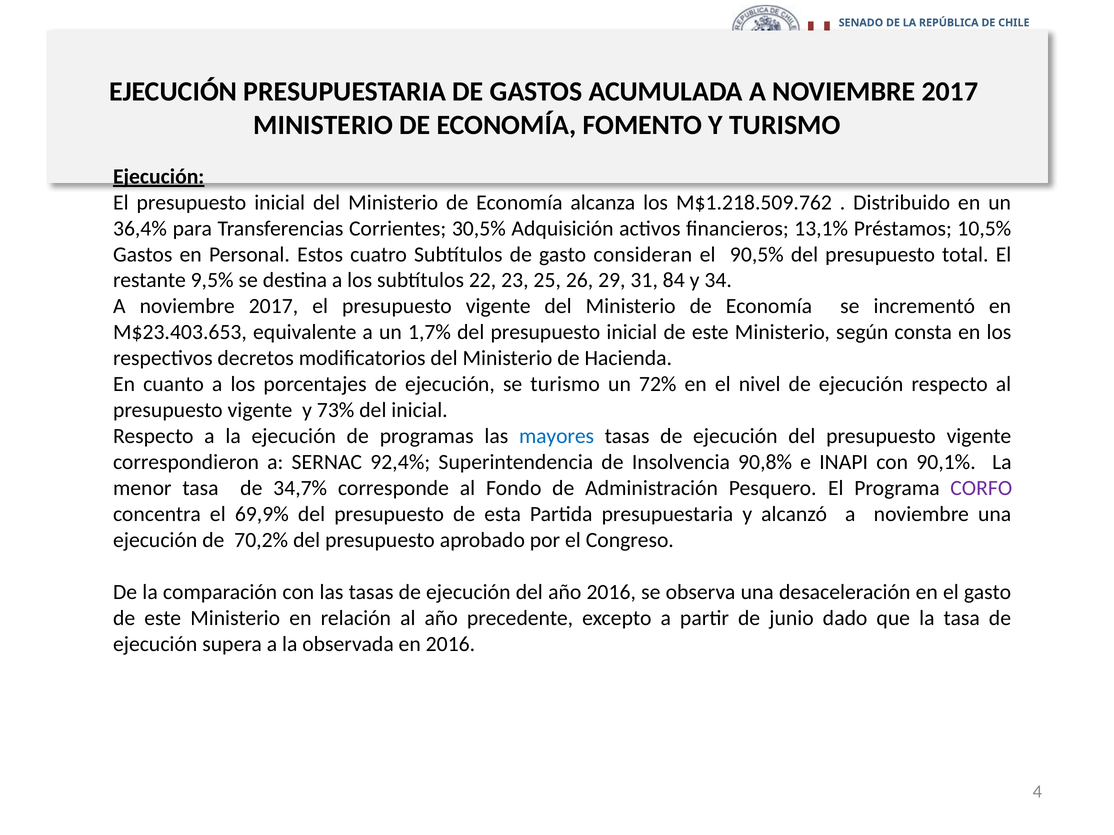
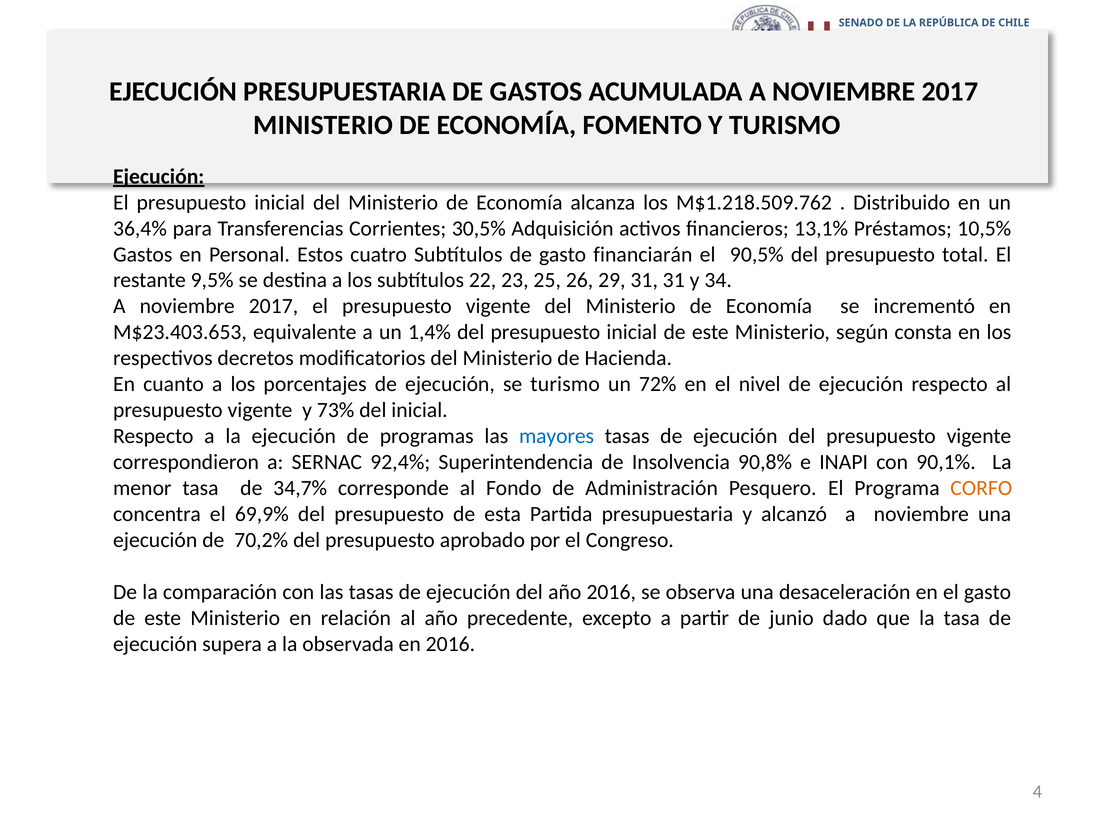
consideran: consideran -> financiarán (643, 255)
31 84: 84 -> 31 (674, 281)
1,7%: 1,7% -> 1,4% (429, 333)
CORFO colour: purple -> orange (981, 489)
